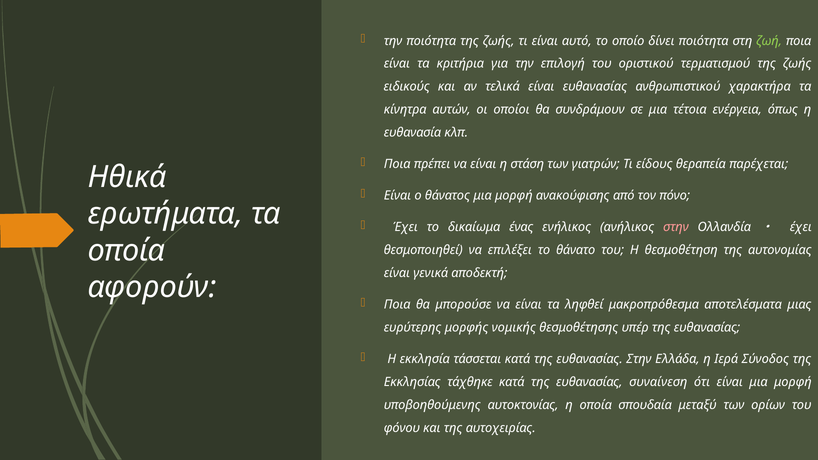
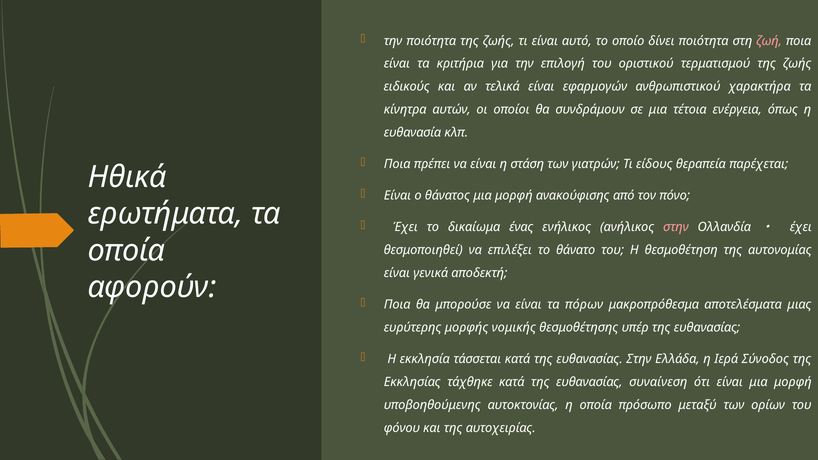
ζωή colour: light green -> pink (769, 41)
είναι ευθανασίας: ευθανασίας -> εφαρμογών (595, 87)
ληφθεί: ληφθεί -> πόρων (584, 305)
σπουδαία: σπουδαία -> πρόσωπο (645, 405)
